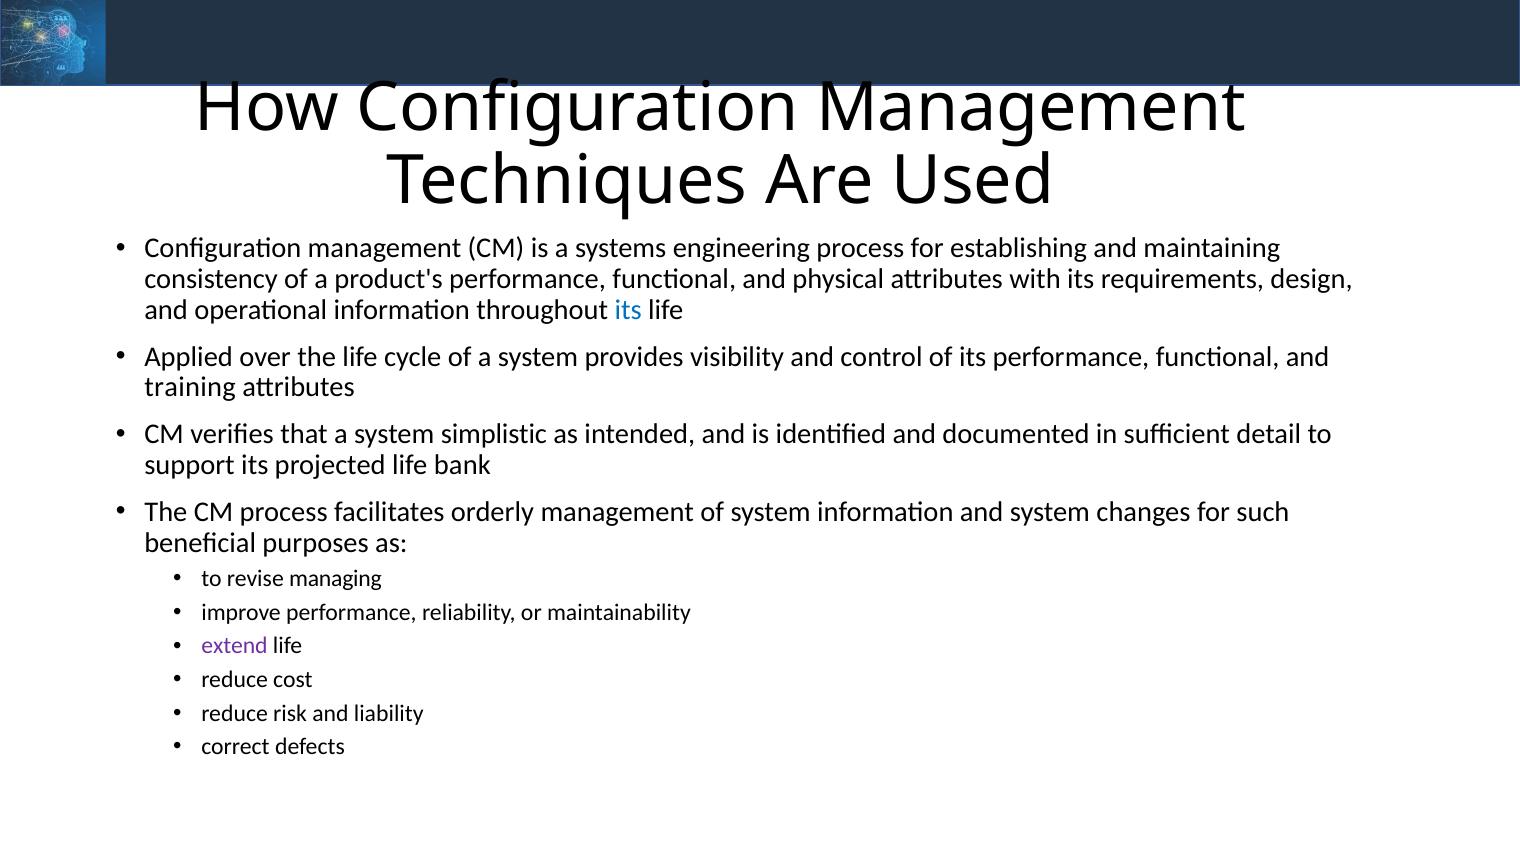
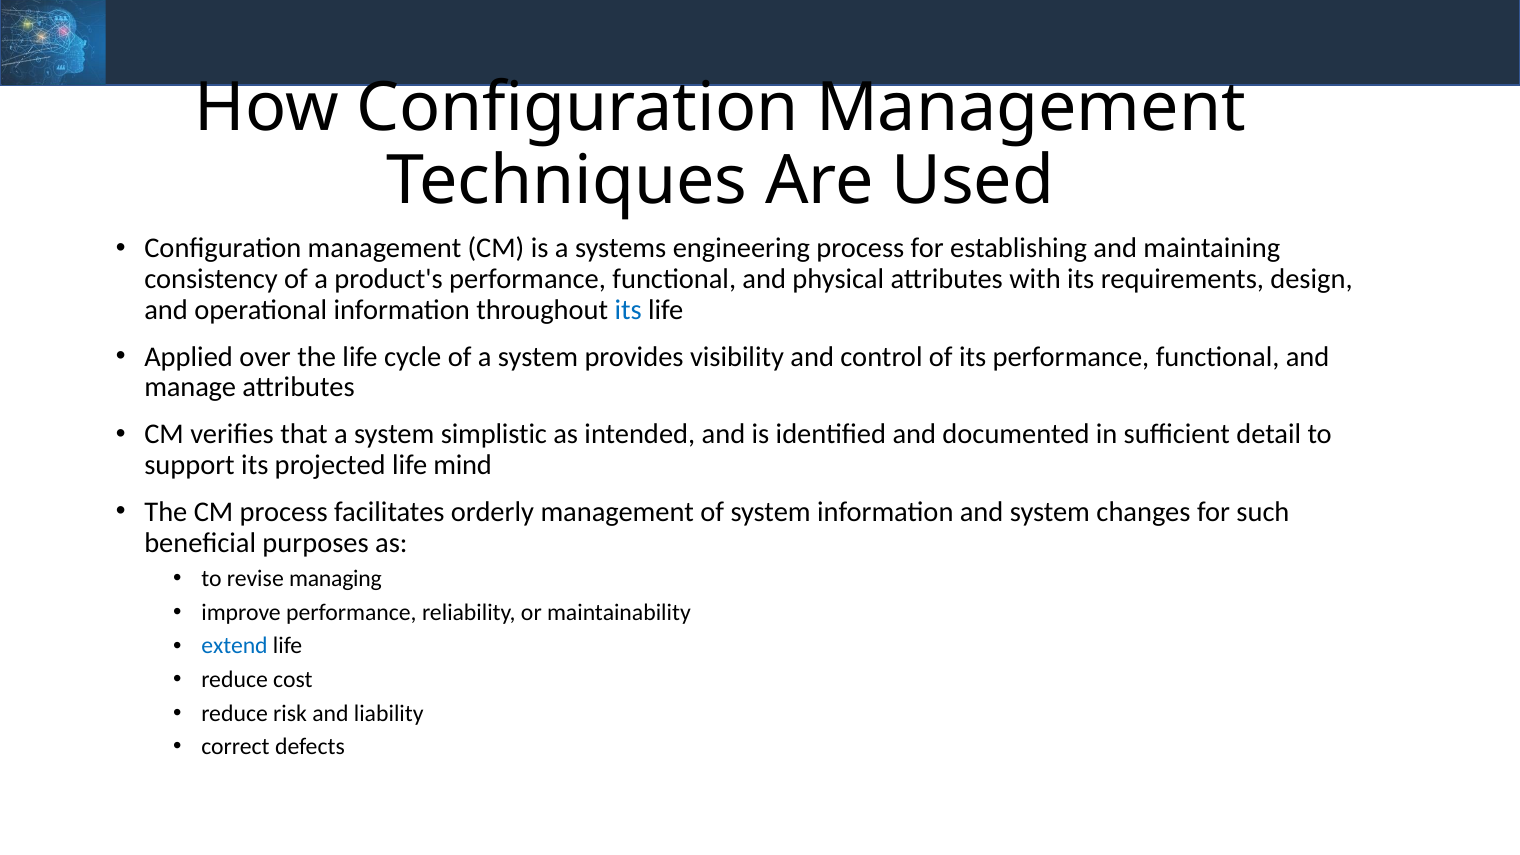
training: training -> manage (190, 388)
bank: bank -> mind (463, 465)
extend colour: purple -> blue (235, 646)
